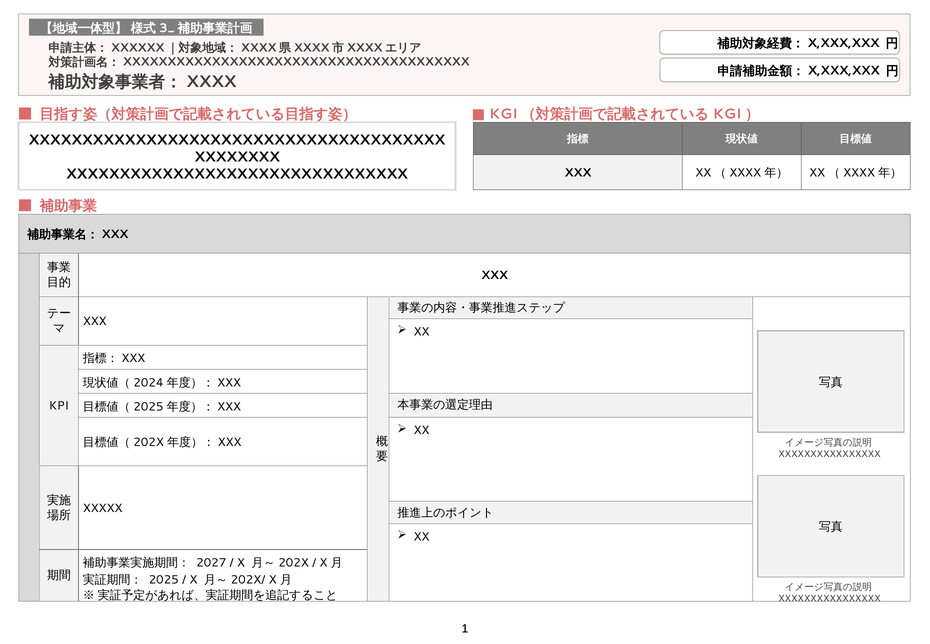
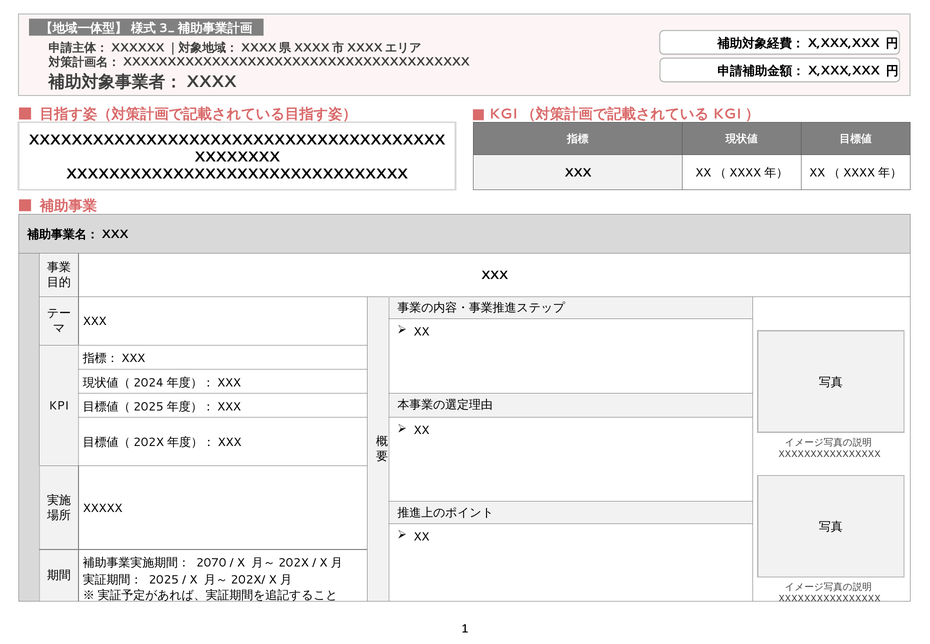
2027: 2027 -> 2070 (211, 563)
